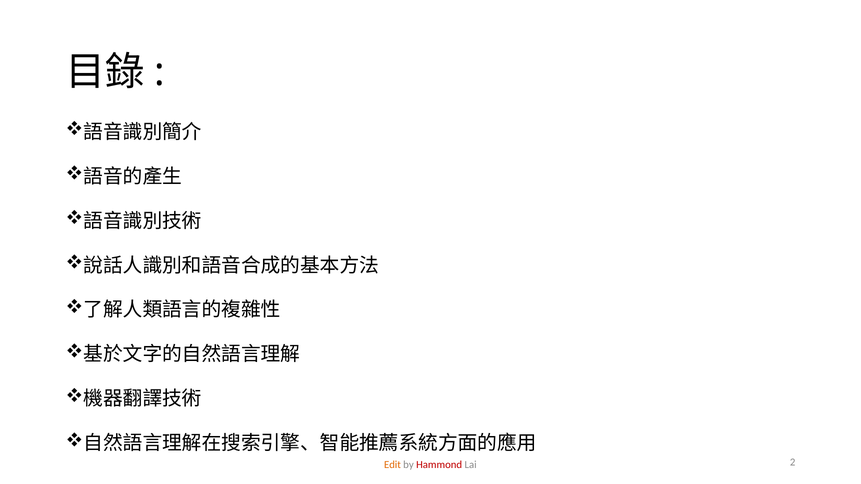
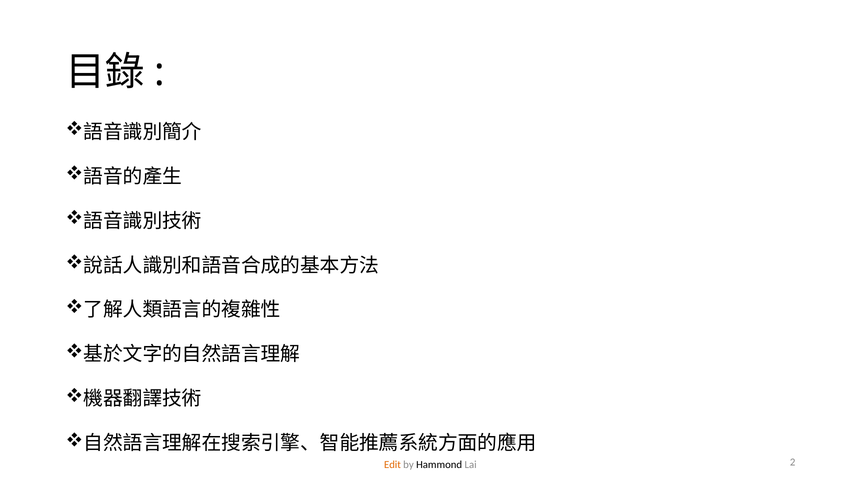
Hammond colour: red -> black (439, 465)
